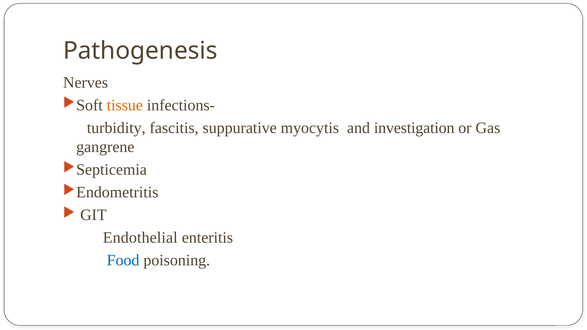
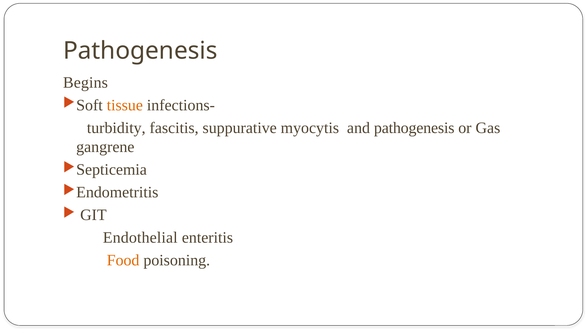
Nerves: Nerves -> Begins (85, 83)
and investigation: investigation -> pathogenesis (414, 128)
Food colour: blue -> orange (123, 260)
